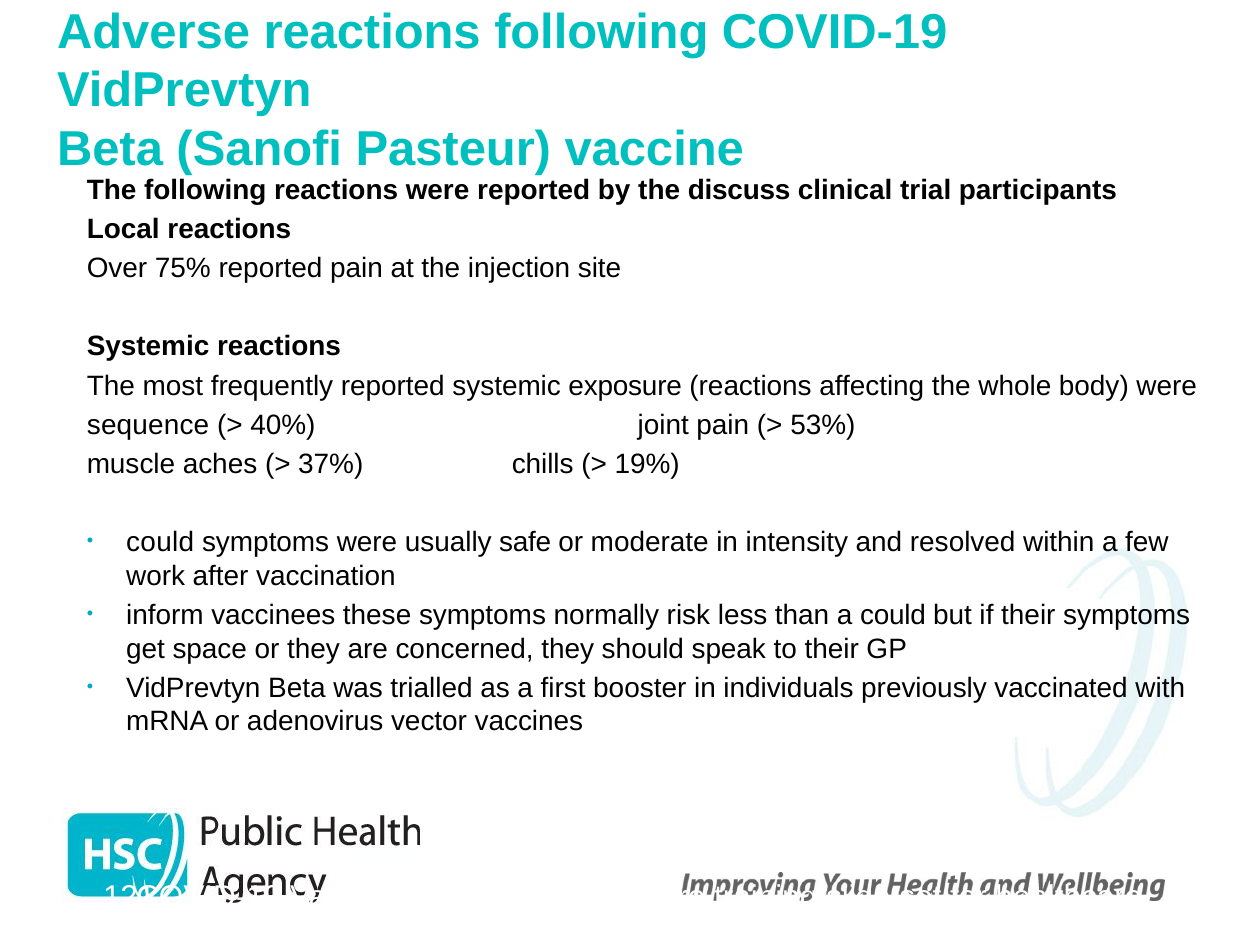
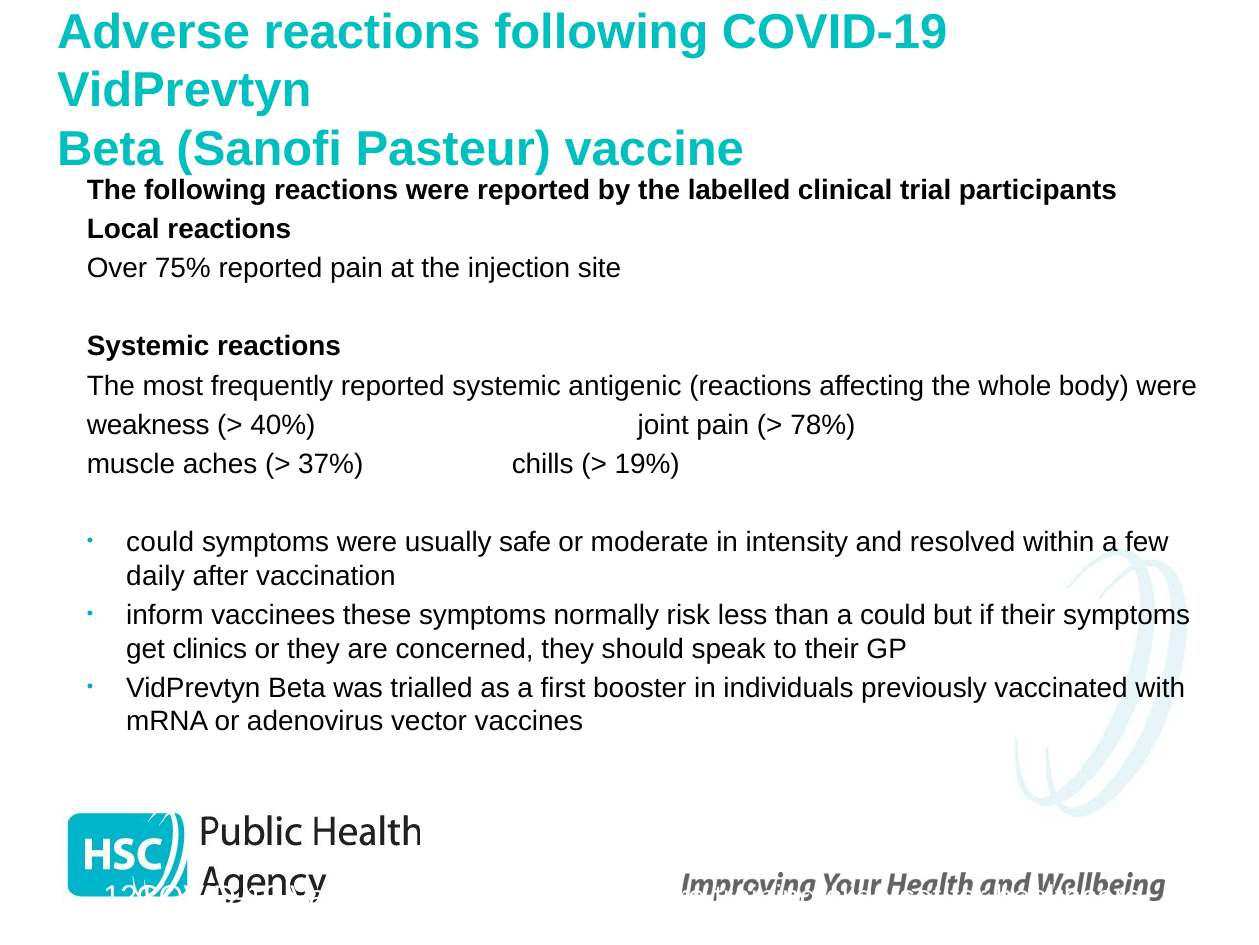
discuss: discuss -> labelled (739, 190)
exposure: exposure -> antigenic (625, 386)
sequence: sequence -> weakness (148, 425)
53%: 53% -> 78% (823, 425)
work: work -> daily (156, 576)
space: space -> clinics (210, 648)
